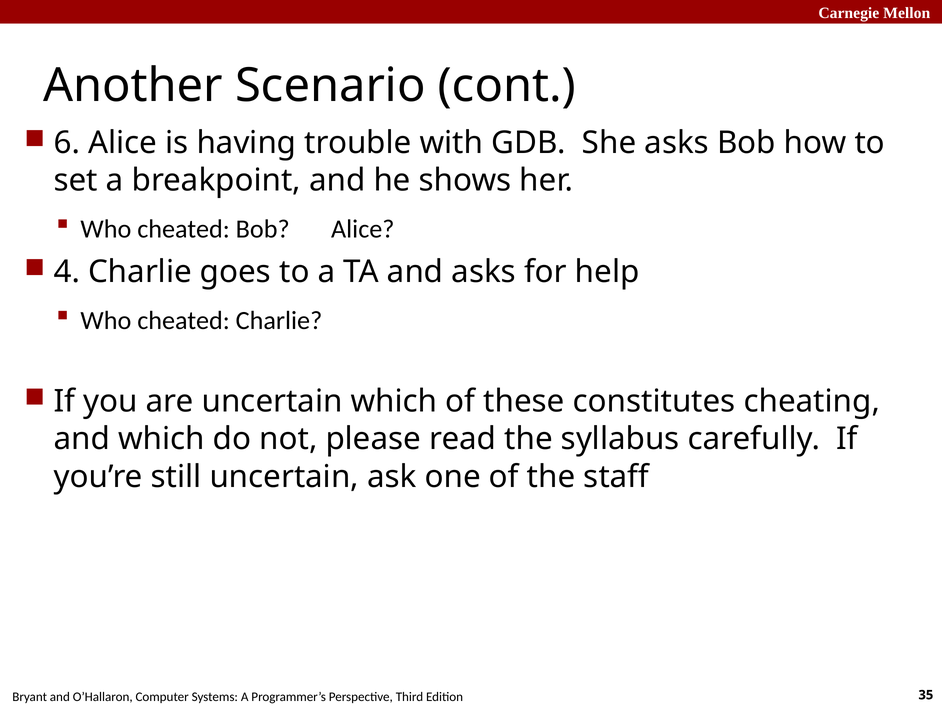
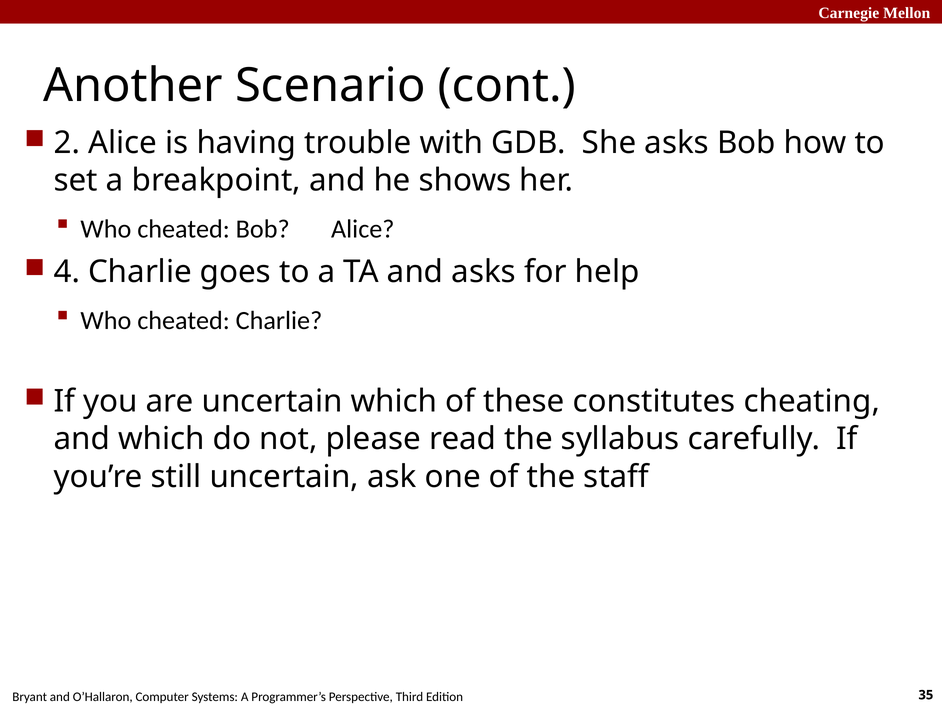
6: 6 -> 2 (67, 143)
